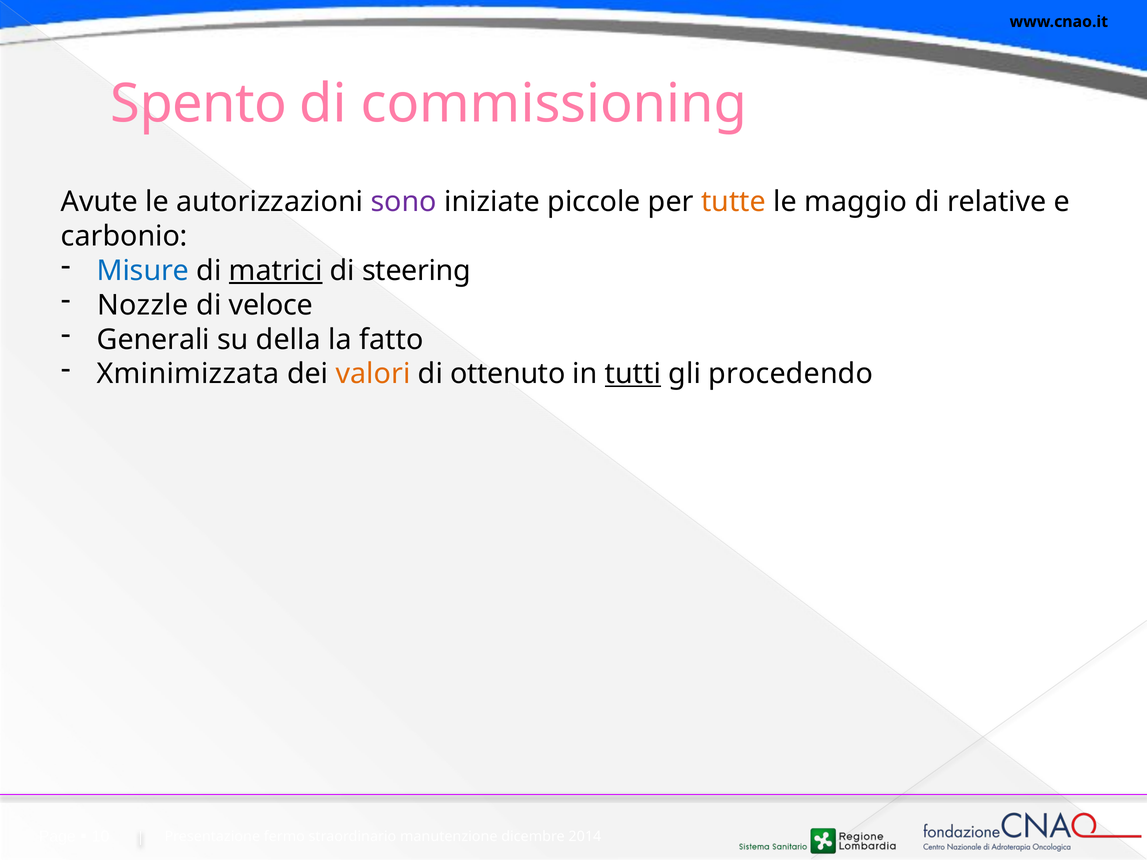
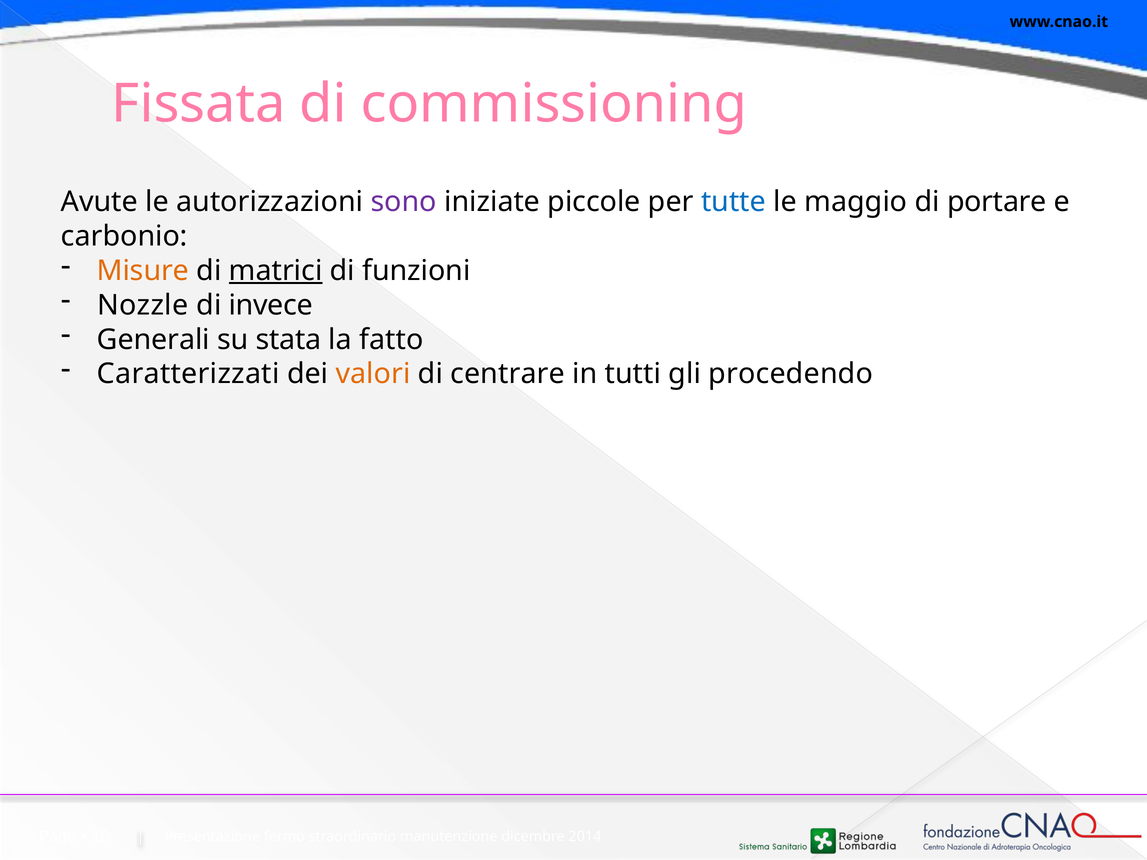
Spento: Spento -> Fissata (199, 104)
tutte colour: orange -> blue (734, 202)
relative: relative -> portare (997, 202)
Misure colour: blue -> orange (143, 271)
steering: steering -> funzioni (416, 271)
veloce: veloce -> invece (271, 305)
della: della -> stata (288, 340)
Xminimizzata: Xminimizzata -> Caratterizzati (188, 374)
ottenuto: ottenuto -> centrare (508, 374)
tutti underline: present -> none (633, 374)
